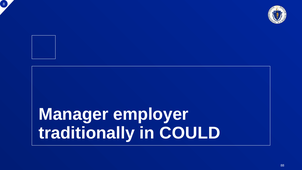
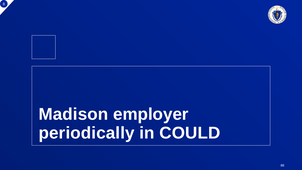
Manager: Manager -> Madison (73, 114)
traditionally: traditionally -> periodically (87, 133)
